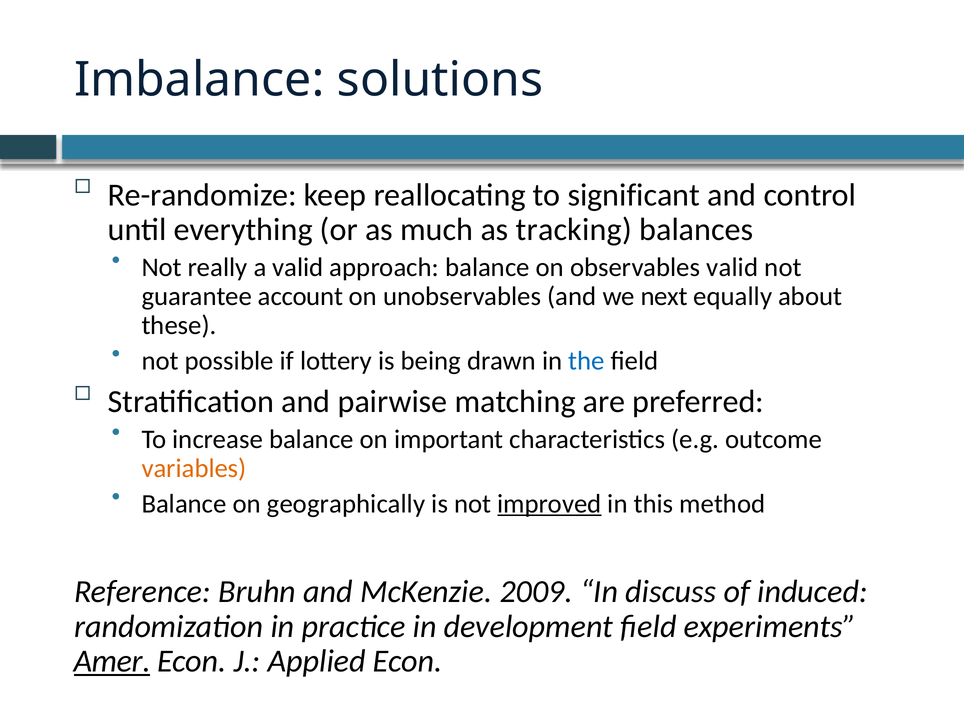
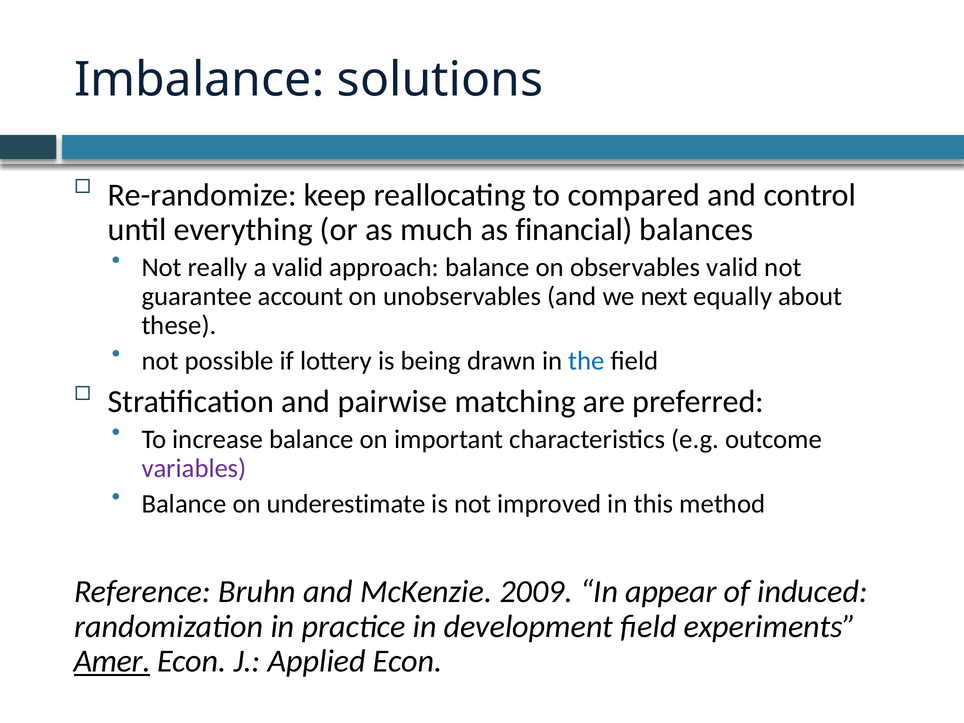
significant: significant -> compared (634, 195)
tracking: tracking -> financial (574, 230)
variables colour: orange -> purple (194, 468)
geographically: geographically -> underestimate (346, 504)
improved underline: present -> none (549, 504)
discuss: discuss -> appear (671, 592)
